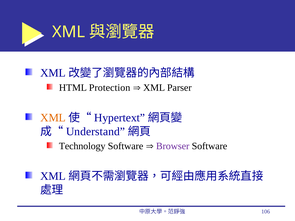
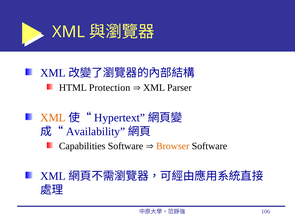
Understand: Understand -> Availability (96, 132)
Technology: Technology -> Capabilities (82, 146)
Browser colour: purple -> orange (173, 146)
